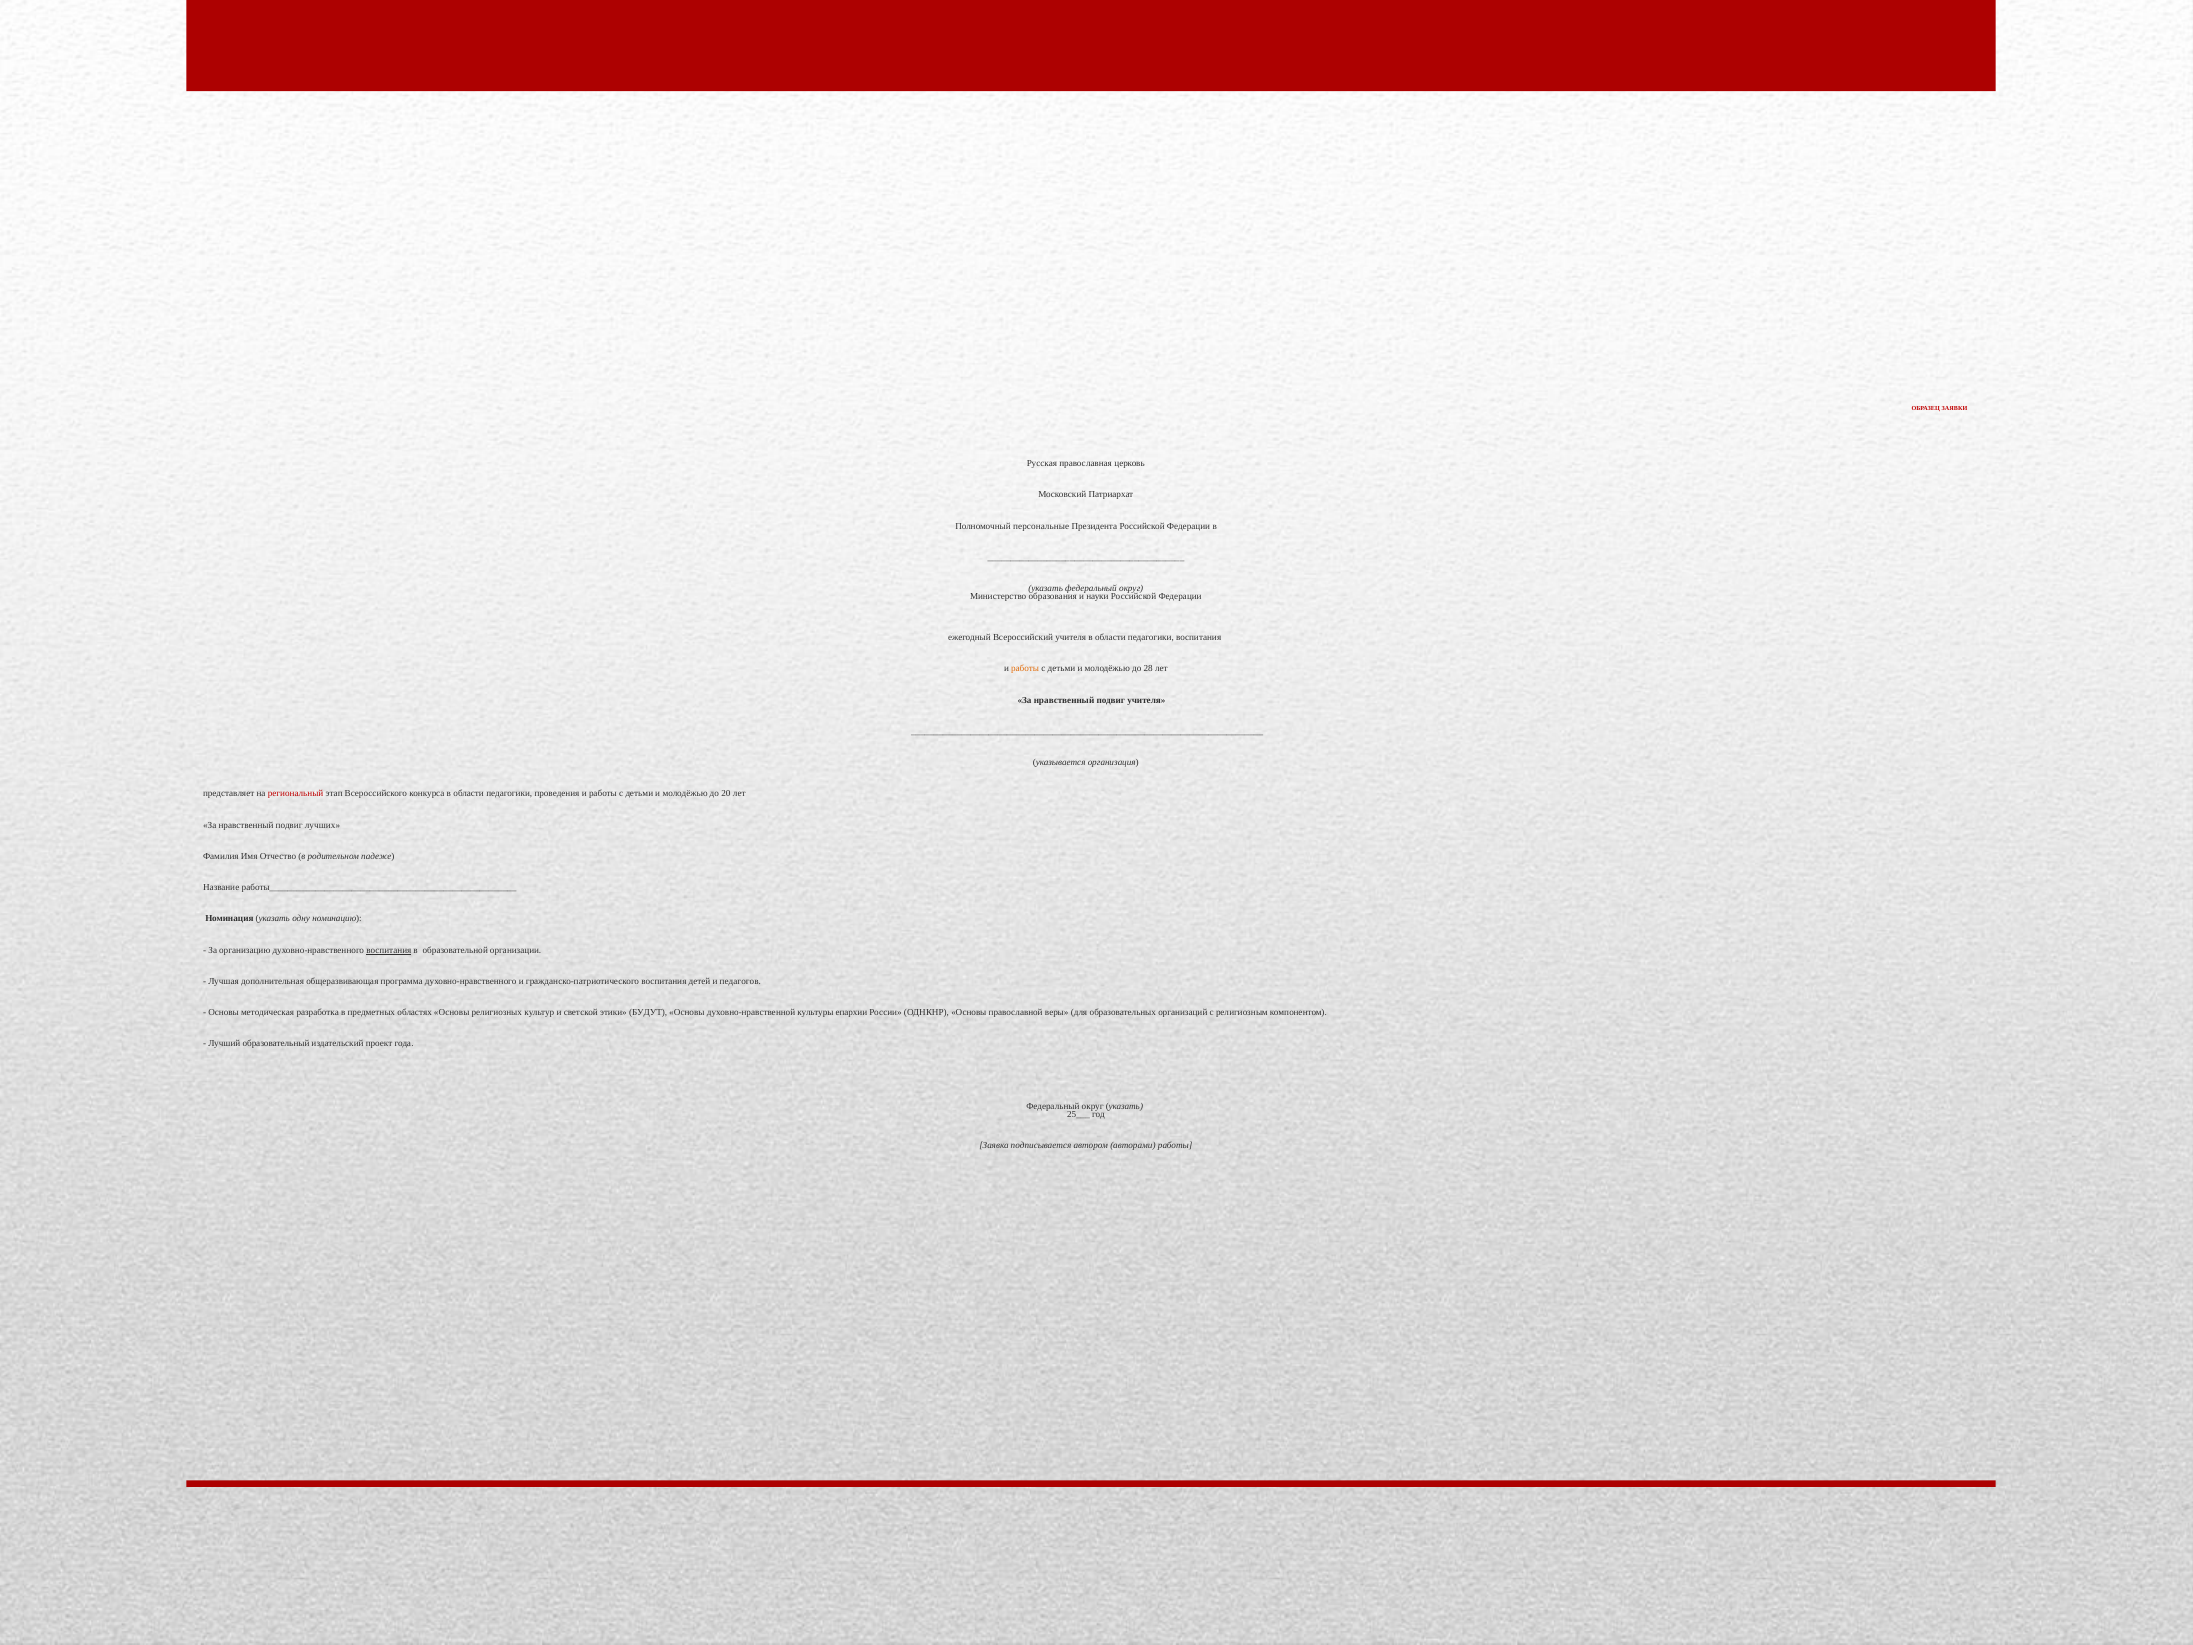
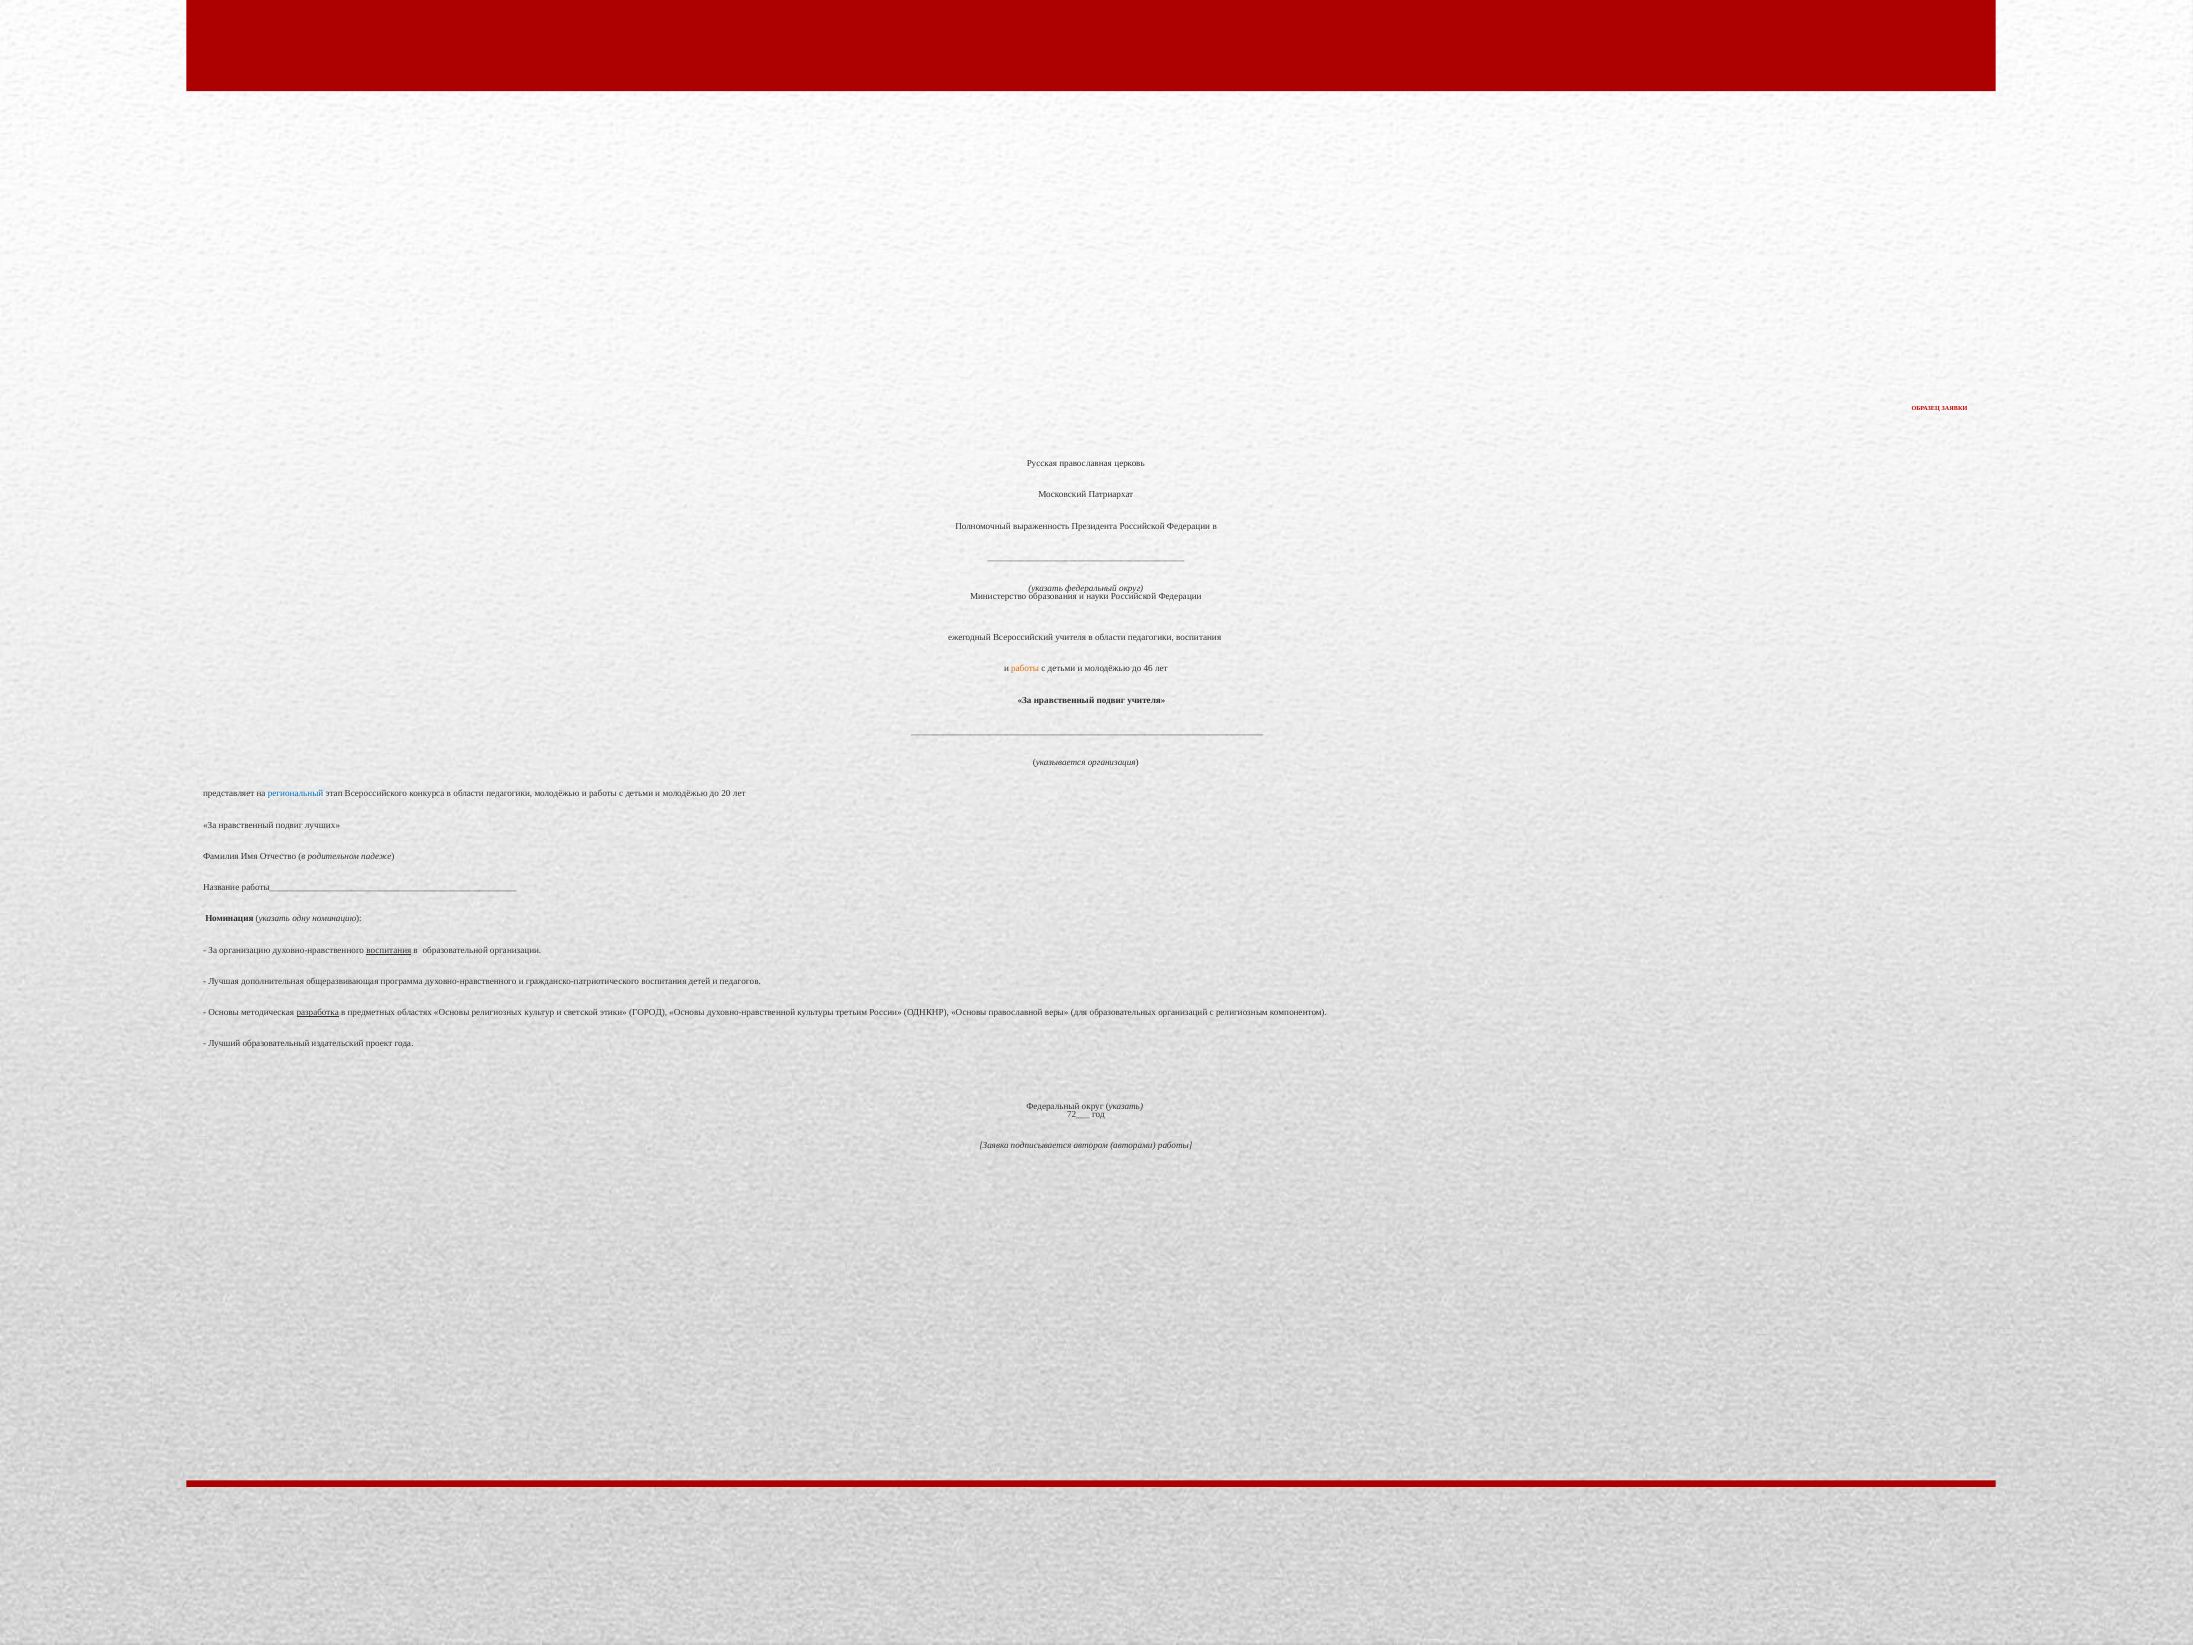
персональные: персональные -> выраженность (1041, 526)
28: 28 -> 46 (1148, 669)
региональный colour: red -> blue (296, 794)
педагогики проведения: проведения -> молодёжью (557, 794)
разработка underline: none -> present (318, 1012)
БУДУТ: БУДУТ -> ГОРОД (648, 1012)
епархии: епархии -> третьим (851, 1012)
25___: 25___ -> 72___ (1079, 1114)
